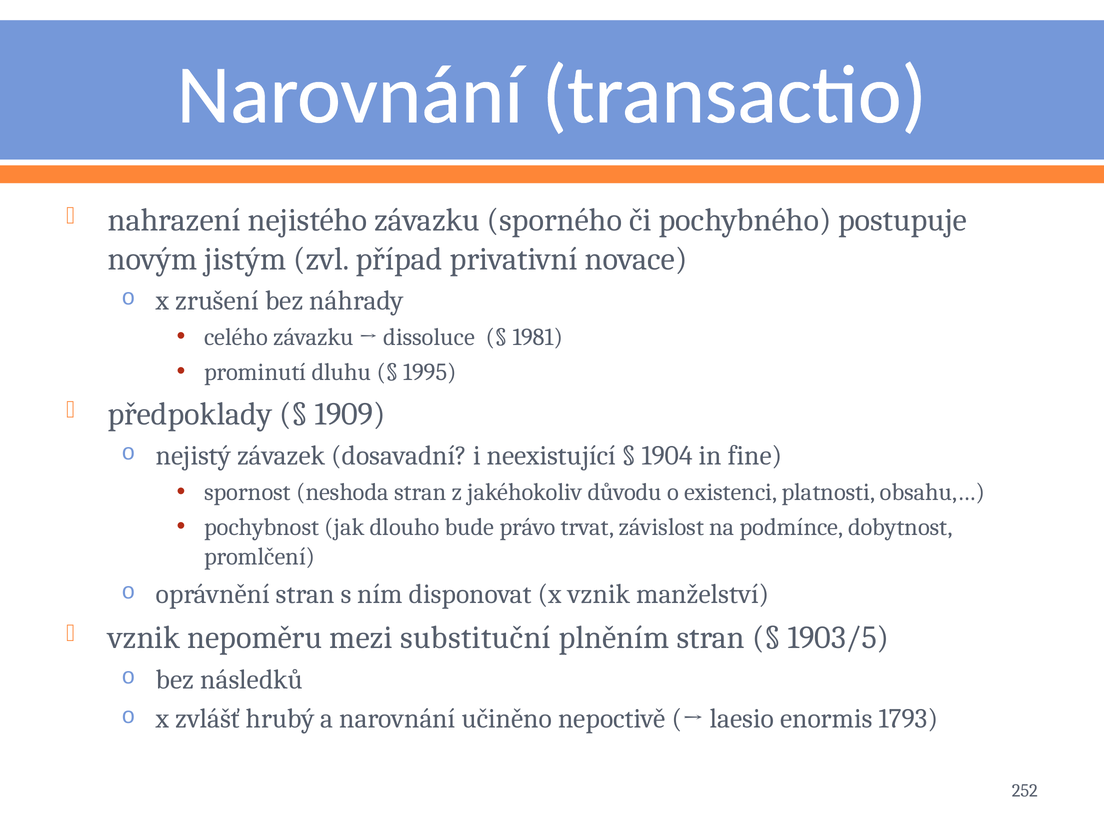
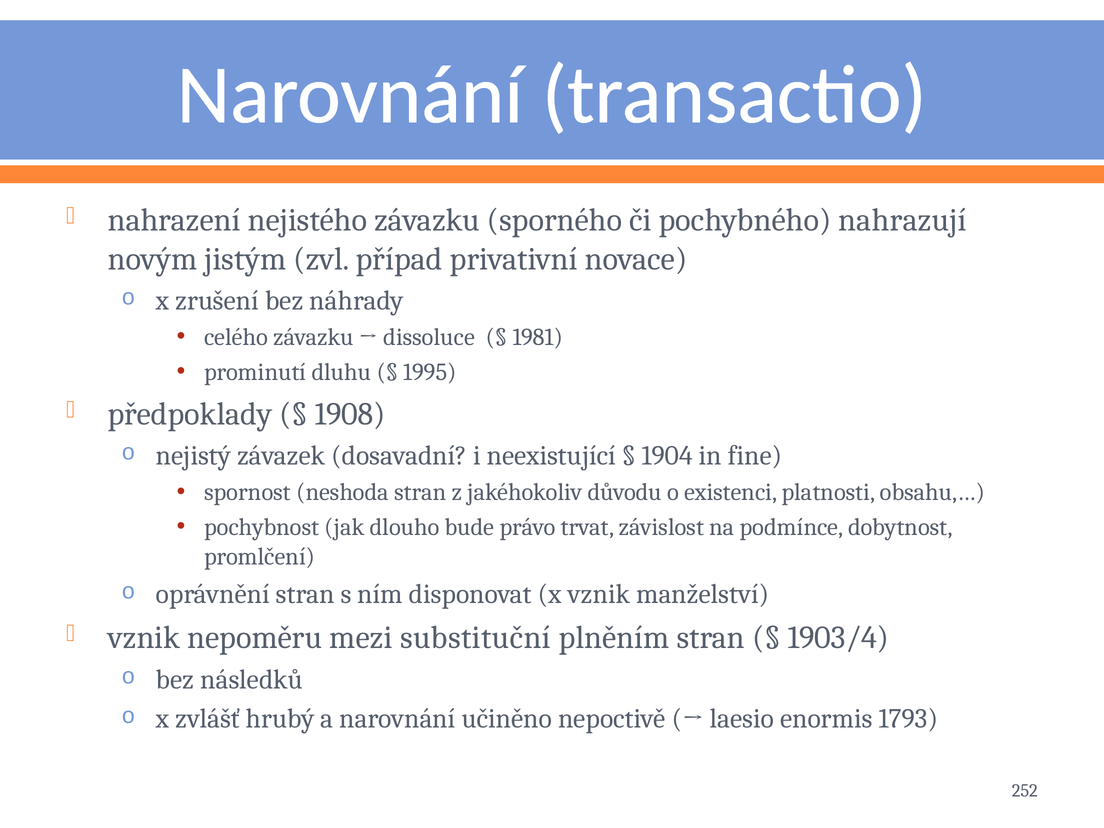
postupuje: postupuje -> nahrazují (903, 220)
1909: 1909 -> 1908 (350, 414)
1903/5: 1903/5 -> 1903/4 (838, 638)
